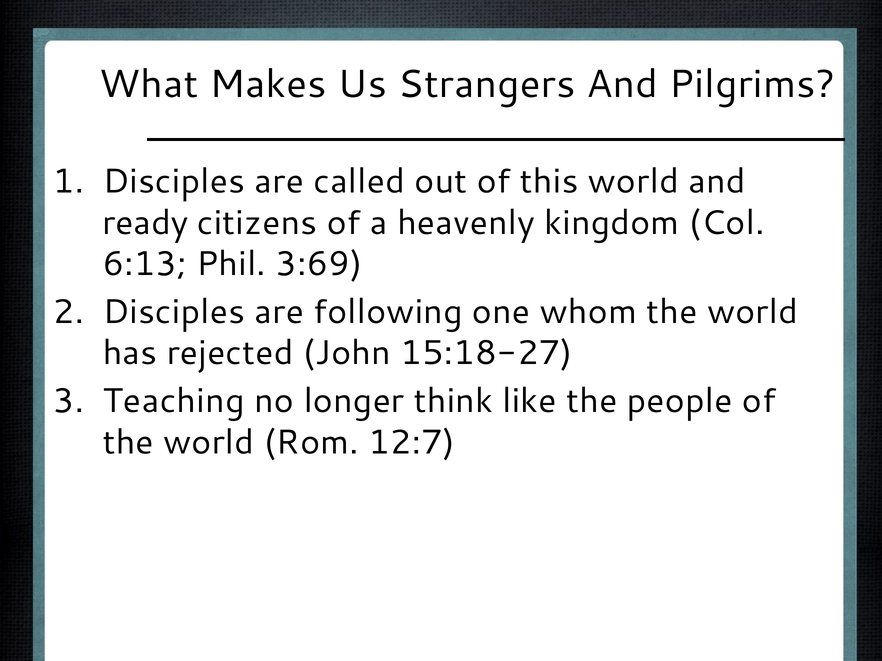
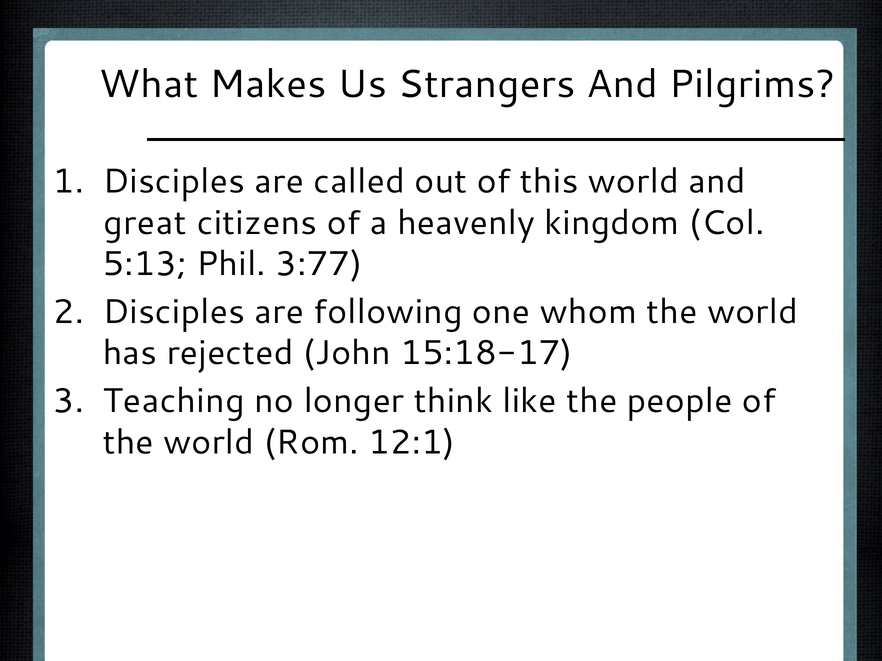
ready: ready -> great (145, 223)
6:13: 6:13 -> 5:13 (145, 264)
3:69: 3:69 -> 3:77 (319, 264)
15:18-27: 15:18-27 -> 15:18-17 (487, 353)
12:7: 12:7 -> 12:1 (412, 443)
